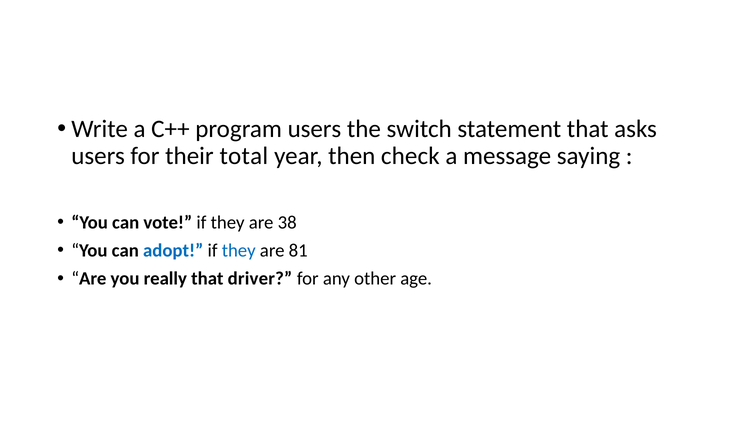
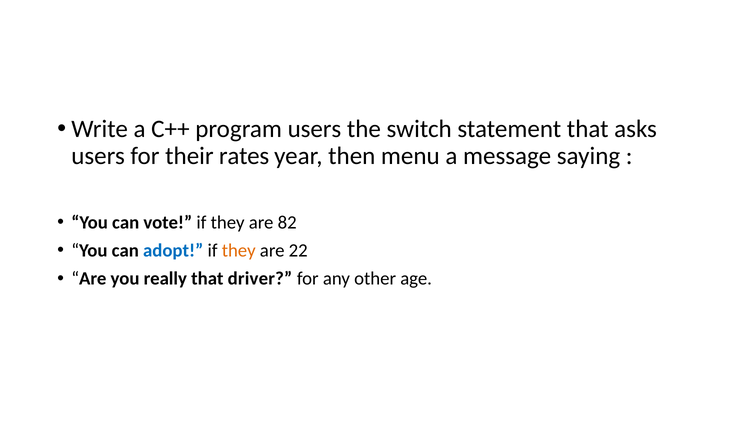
total: total -> rates (244, 156)
check: check -> menu (410, 156)
38: 38 -> 82 (287, 222)
they colour: blue -> orange (239, 250)
81: 81 -> 22 (298, 250)
